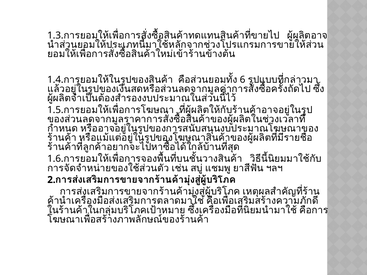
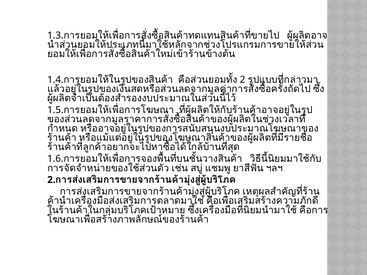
6: 6 -> 2 (243, 80)
